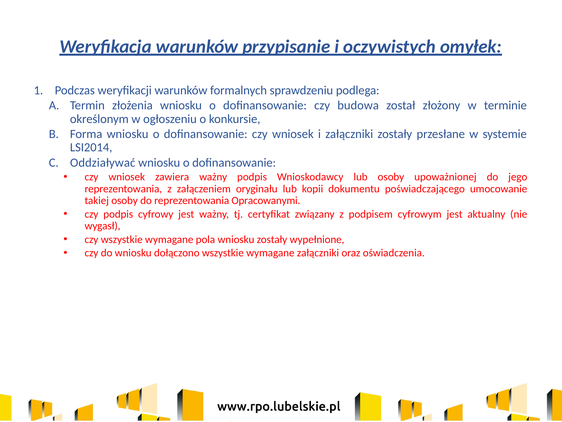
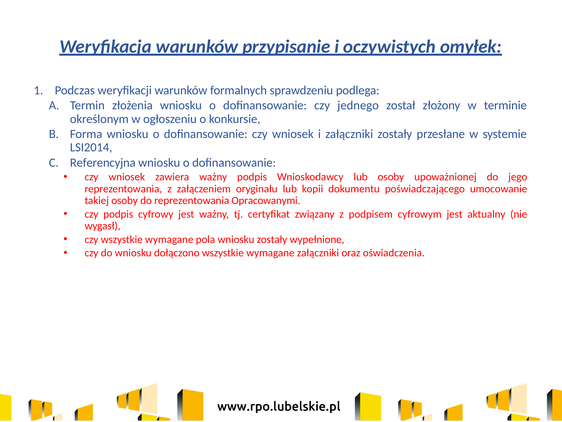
budowa: budowa -> jednego (358, 105)
Oddziaływać: Oddziaływać -> Referencyjna (103, 162)
